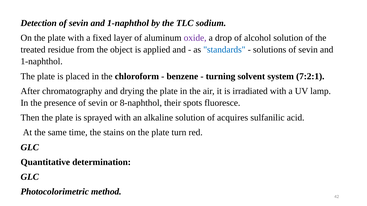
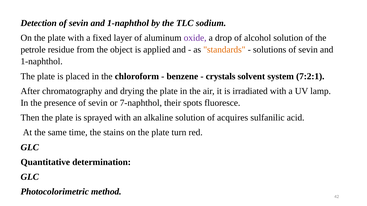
treated: treated -> petrole (33, 50)
standards colour: blue -> orange (224, 50)
turning: turning -> crystals (221, 76)
8-naphthol: 8-naphthol -> 7-naphthol (141, 103)
